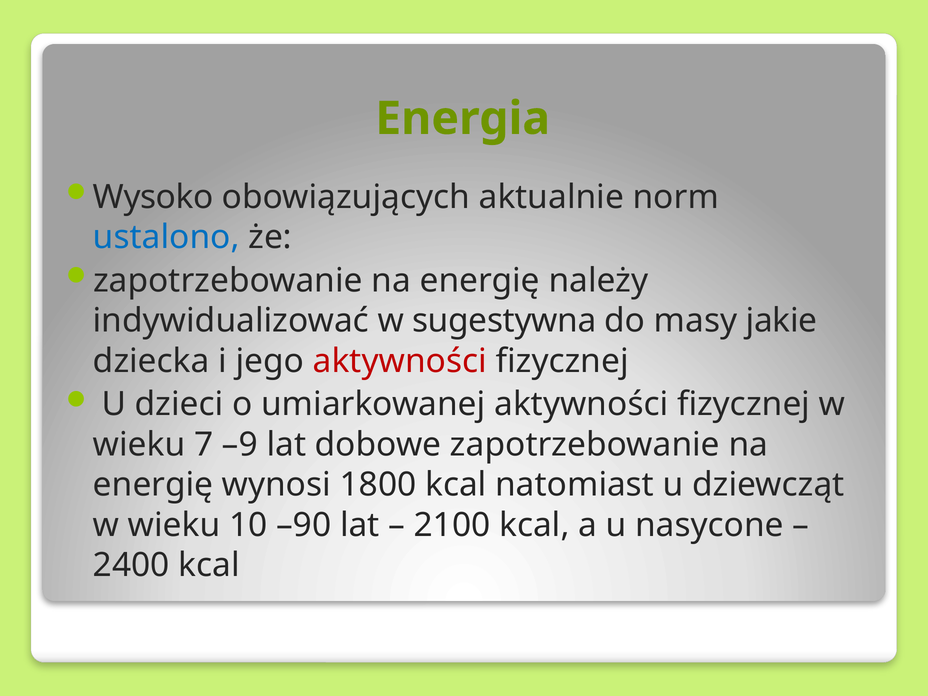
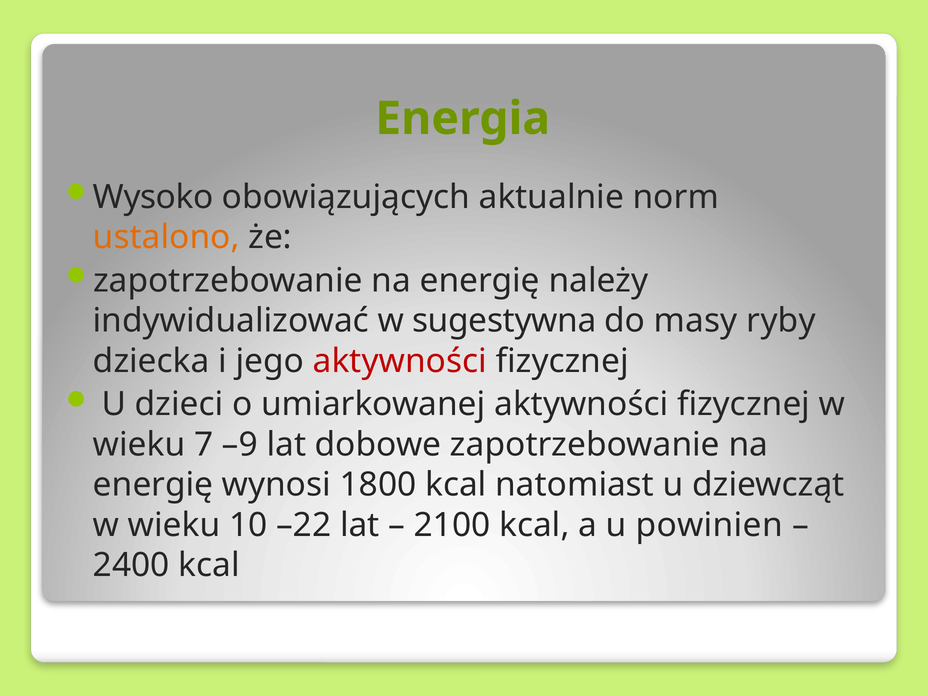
ustalono colour: blue -> orange (166, 237)
jakie: jakie -> ryby (781, 321)
–90: –90 -> –22 (304, 525)
nasycone: nasycone -> powinien (709, 525)
